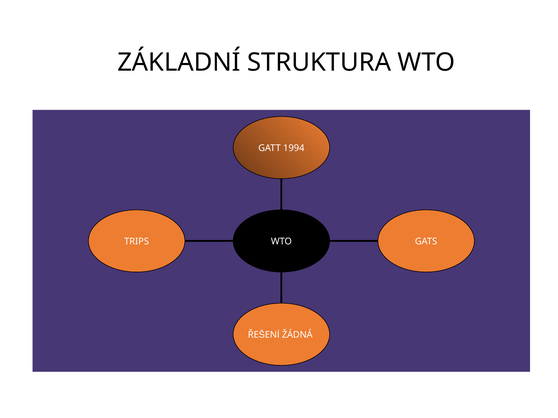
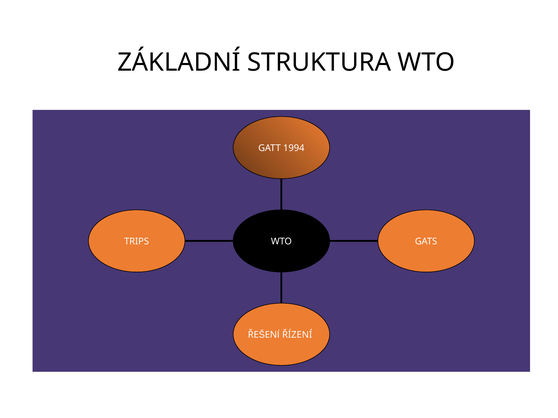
ŽÁDNÁ: ŽÁDNÁ -> ŘÍZENÍ (297, 335)
